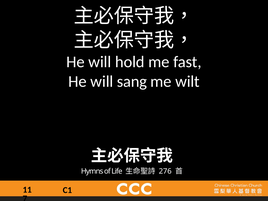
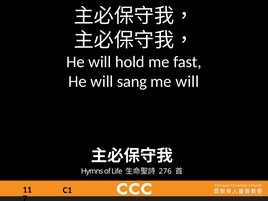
me wilt: wilt -> will (187, 81)
